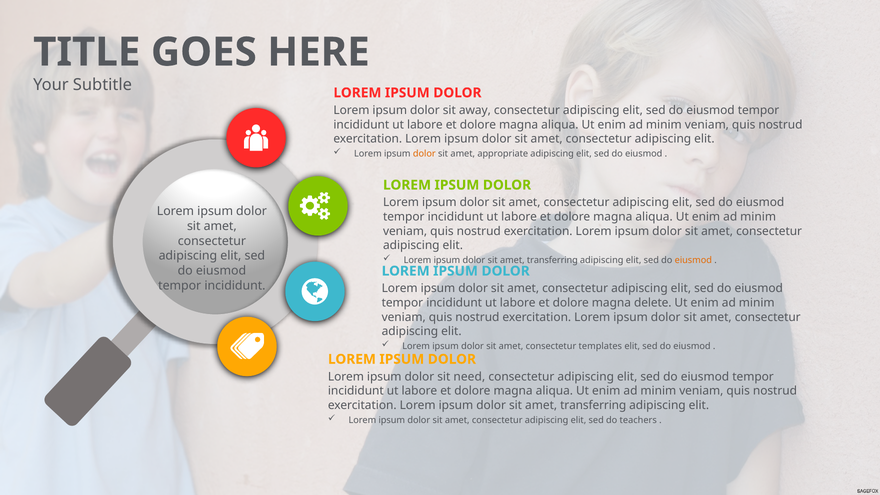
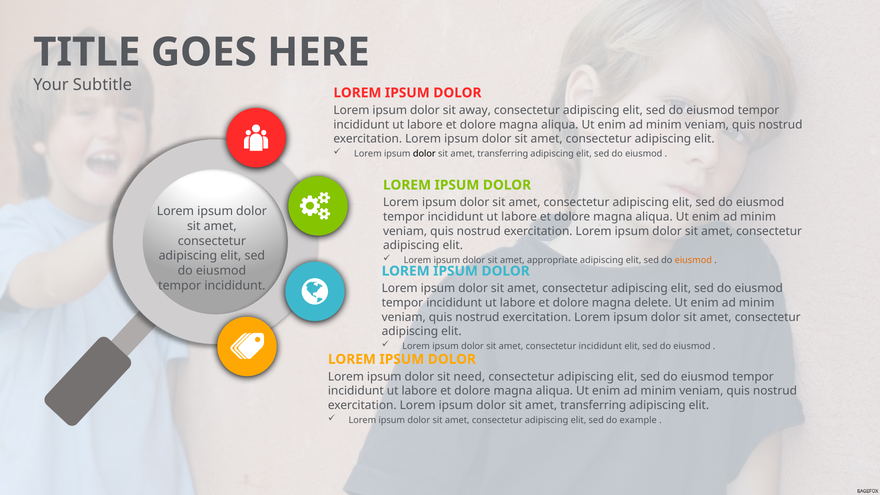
dolor colour: orange -> black (424, 154)
appropriate: appropriate -> transferring (503, 154)
transferring: transferring -> appropriate (552, 260)
consectetur templates: templates -> incididunt (600, 346)
teachers: teachers -> example (638, 420)
